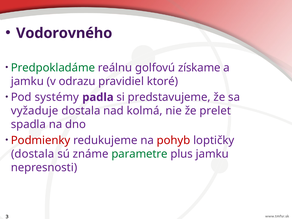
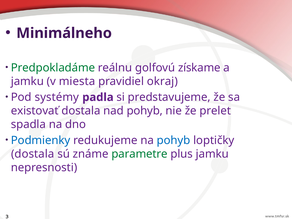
Vodorovného: Vodorovného -> Minimálneho (64, 33)
odrazu: odrazu -> miesta (77, 81)
ktoré: ktoré -> okraj (162, 81)
vyžaduje: vyžaduje -> existovať (35, 111)
nad kolmá: kolmá -> pohyb (145, 111)
Podmienky colour: red -> blue (41, 140)
pohyb colour: red -> blue (174, 140)
